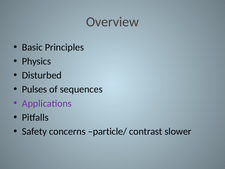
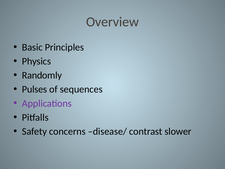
Disturbed: Disturbed -> Randomly (42, 75)
particle/: particle/ -> disease/ (107, 131)
